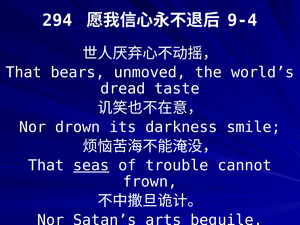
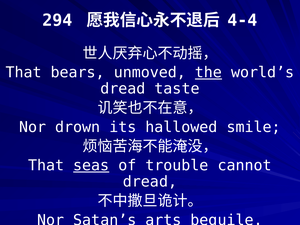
9-4: 9-4 -> 4-4 (242, 20)
the underline: none -> present (208, 73)
darkness: darkness -> hallowed (181, 127)
frown: frown -> dread (150, 182)
